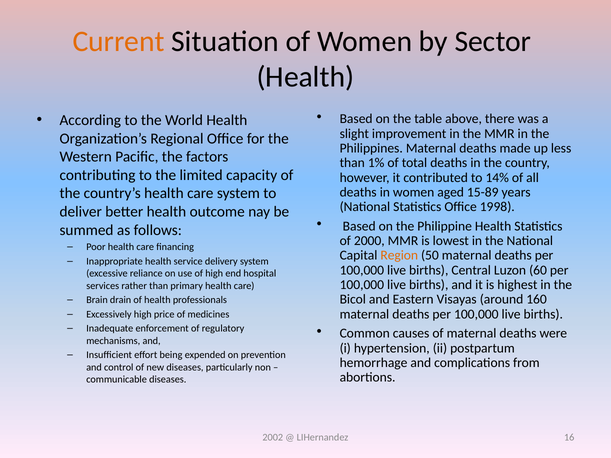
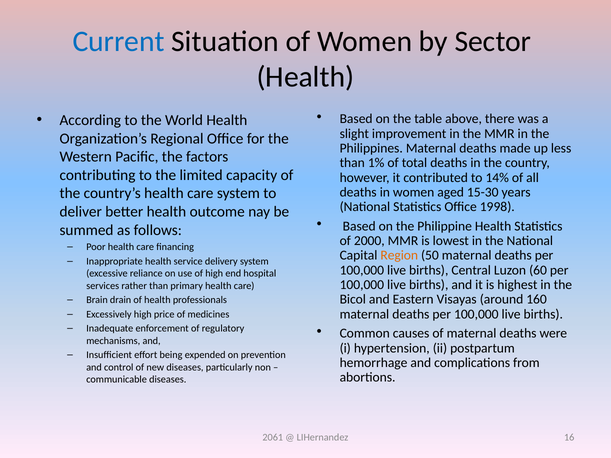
Current colour: orange -> blue (119, 41)
15-89: 15-89 -> 15-30 (483, 192)
2002: 2002 -> 2061 (273, 438)
